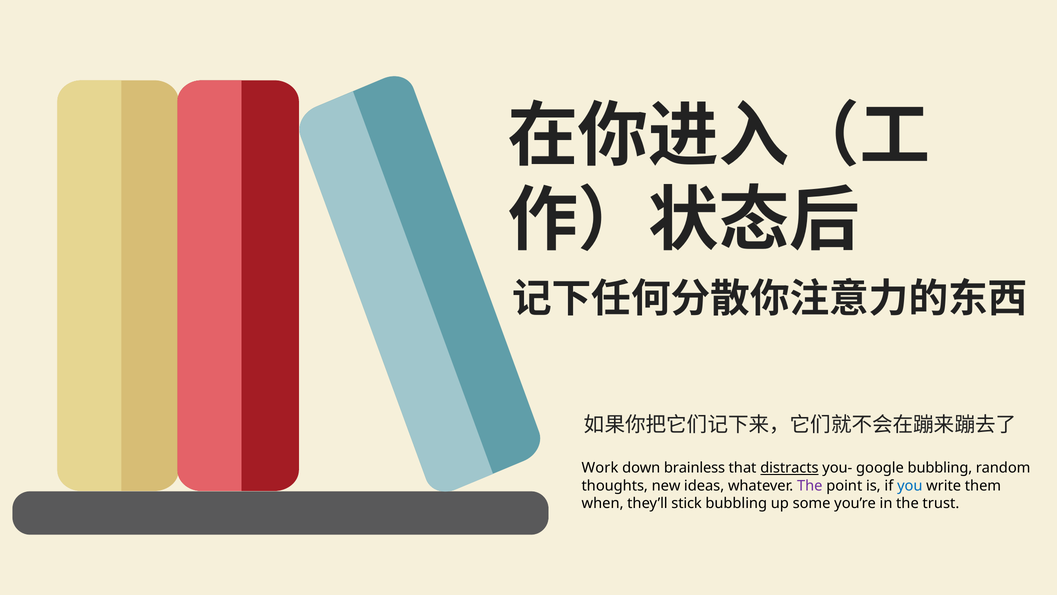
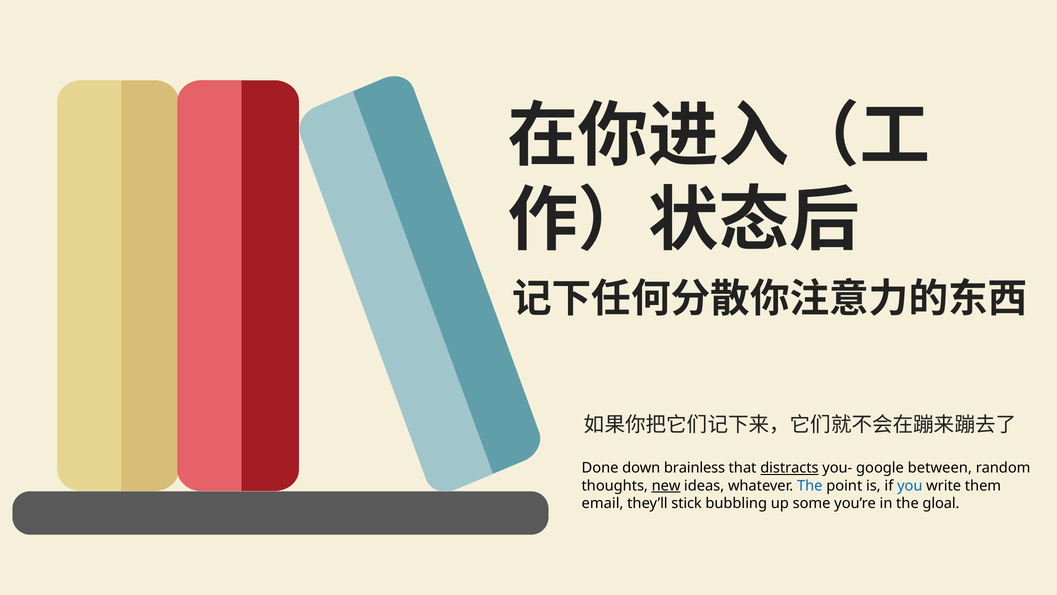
Work: Work -> Done (600, 468)
google bubbling: bubbling -> between (940, 468)
new underline: none -> present (666, 485)
The colour: purple -> blue (810, 485)
when: when -> email (603, 503)
trust: trust -> gloal (941, 503)
